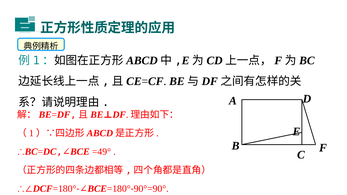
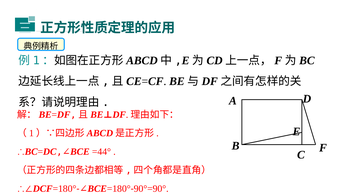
=49°: =49° -> =44° (101, 152)
